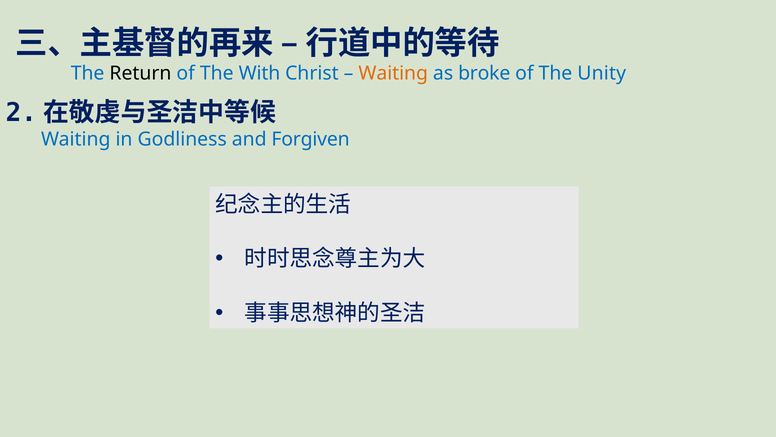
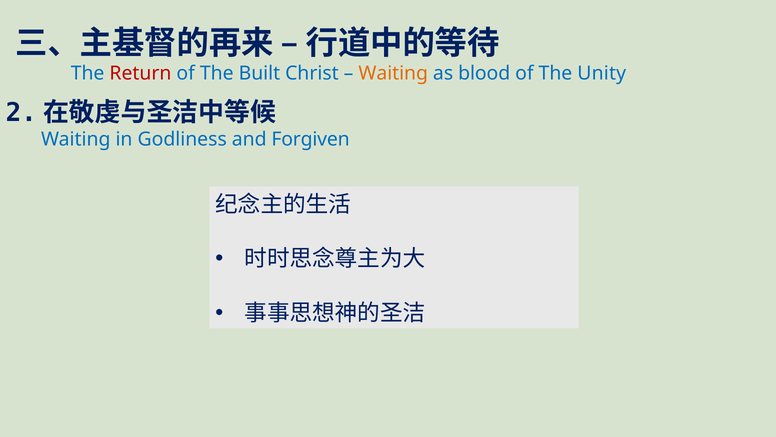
Return colour: black -> red (140, 73)
With: With -> Built (259, 73)
broke: broke -> blood (484, 73)
